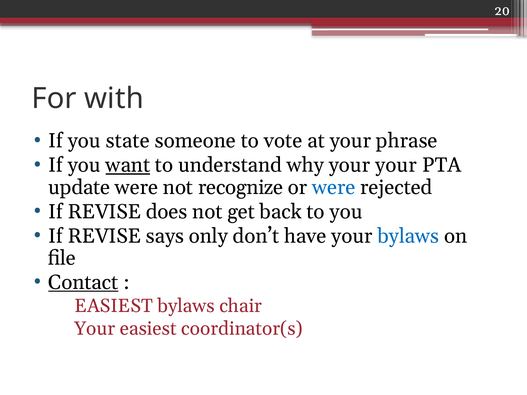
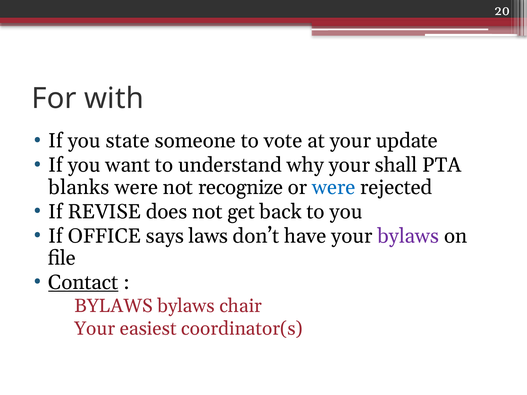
phrase: phrase -> update (407, 141)
want underline: present -> none (128, 165)
your your: your -> shall (396, 165)
update: update -> blanks (79, 187)
REVISE: REVISE -> OFFICE (104, 236)
only: only -> laws (208, 236)
bylaws colour: blue -> purple (408, 236)
EASIEST: EASIEST -> BYLAWS (114, 306)
